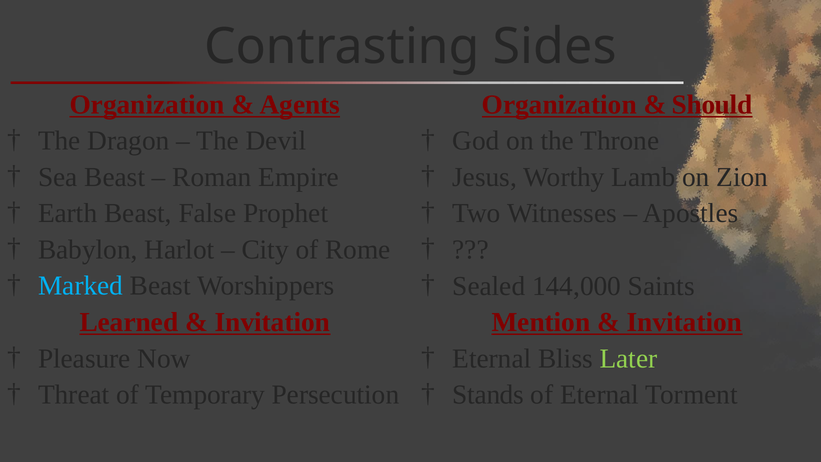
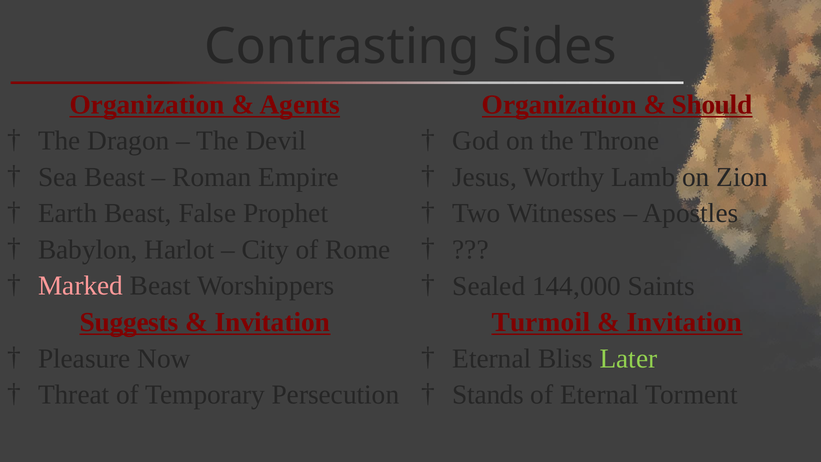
Marked colour: light blue -> pink (81, 286)
Learned: Learned -> Suggests (129, 322)
Mention: Mention -> Turmoil (541, 322)
